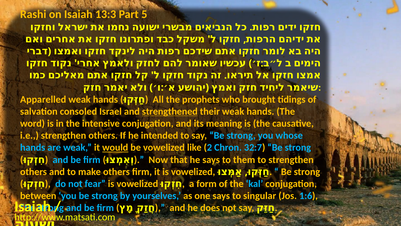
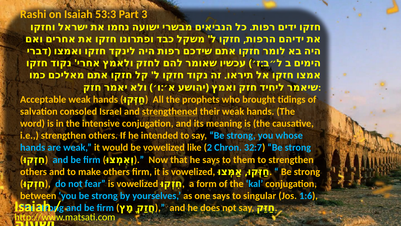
13:3: 13:3 -> 53:3 (106, 14)
5: 5 -> 3 (144, 14)
Apparelled: Apparelled -> Acceptable (43, 99)
would underline: present -> none (115, 147)
